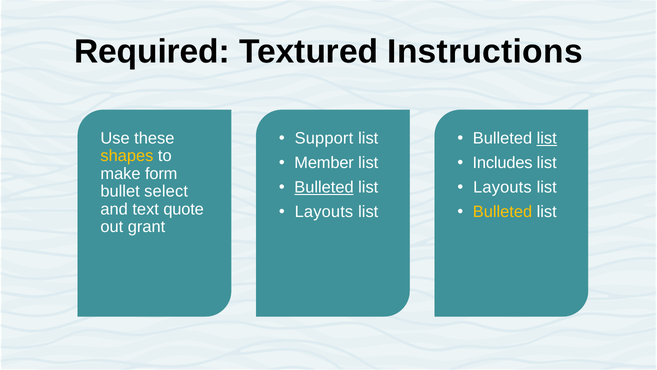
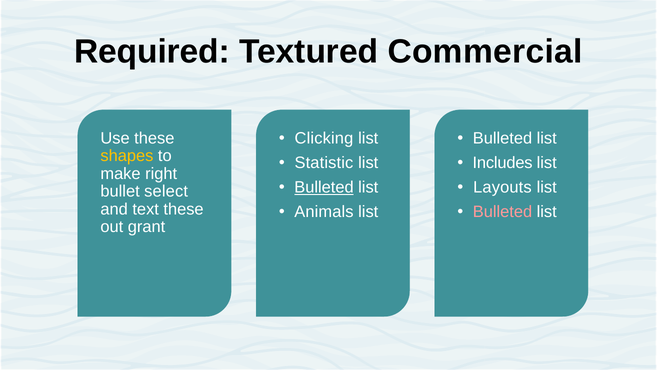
Instructions: Instructions -> Commercial (485, 52)
Support: Support -> Clicking (324, 138)
list underline: present -> none (547, 138)
Member: Member -> Statistic (324, 163)
form: form -> right (161, 174)
text quote: quote -> these (184, 209)
Layouts: Layouts -> Animals (324, 212)
Bulleted colour: yellow -> pink (502, 212)
